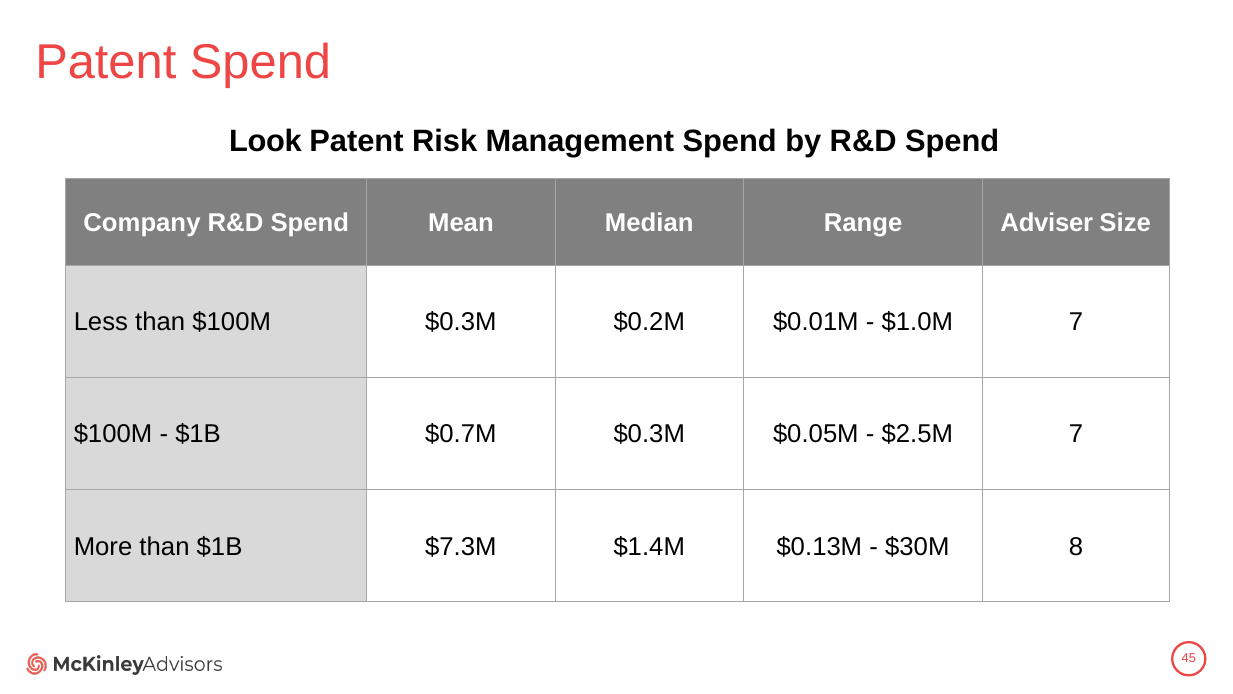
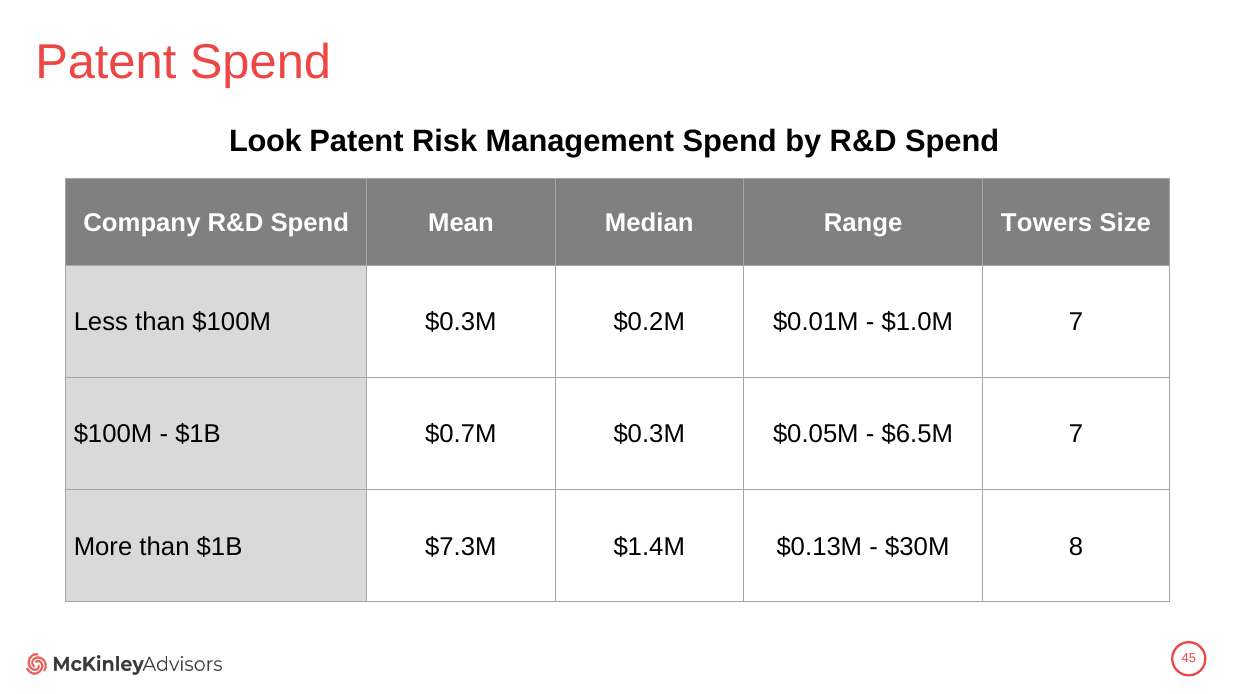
Adviser: Adviser -> Towers (1047, 223)
$2.5M: $2.5M -> $6.5M (917, 434)
